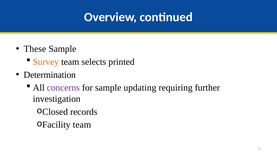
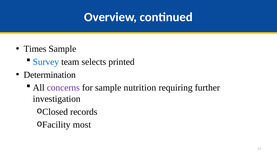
These: These -> Times (35, 49)
Survey colour: orange -> blue (46, 62)
updating: updating -> nutrition (140, 88)
team: team -> most (82, 125)
